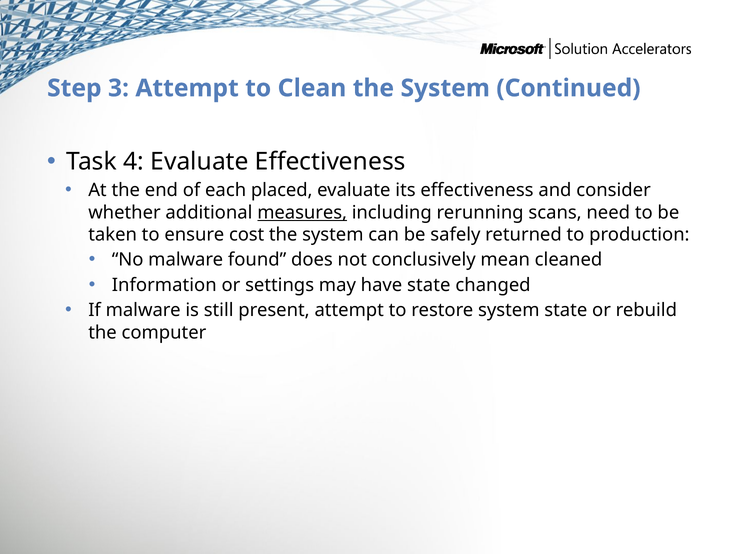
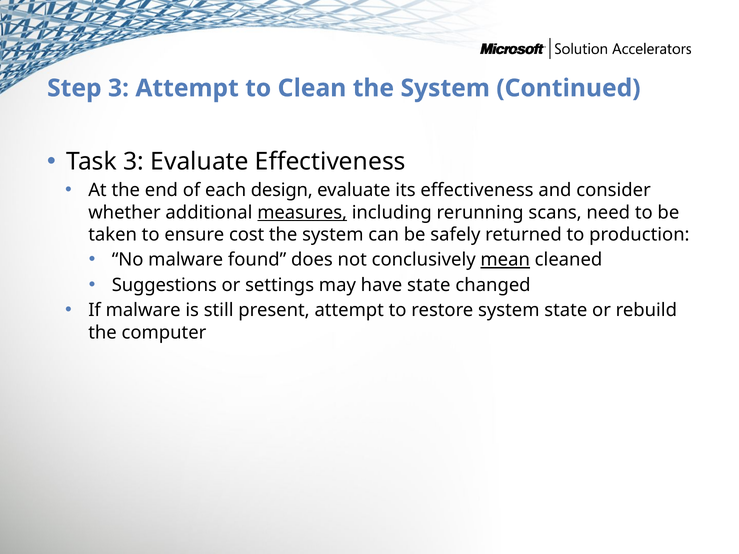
Task 4: 4 -> 3 (134, 162)
placed: placed -> design (282, 190)
mean underline: none -> present (505, 260)
Information: Information -> Suggestions (164, 285)
